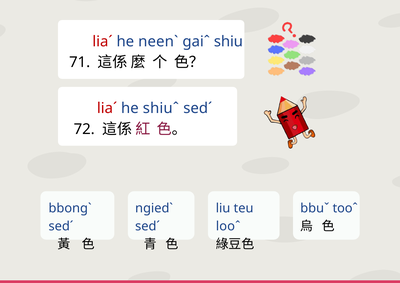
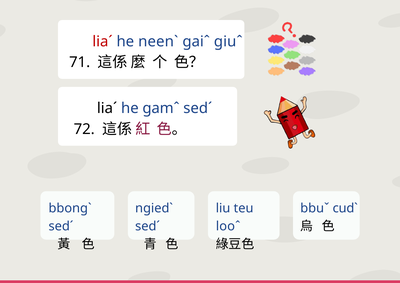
shiu: shiu -> giuˆ (228, 41)
liaˊ colour: red -> black (107, 108)
shiuˆ: shiuˆ -> gamˆ (161, 108)
tooˆ: tooˆ -> cudˋ (345, 209)
